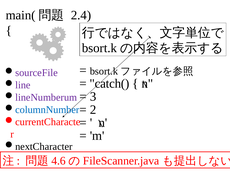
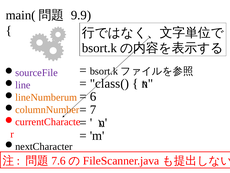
2.4: 2.4 -> 9.9 (81, 15)
catch(: catch( -> class( (109, 83)
3: 3 -> 6 (93, 96)
lineNumberum colour: purple -> orange (46, 97)
2: 2 -> 7 (93, 109)
columnNumber colour: blue -> orange (47, 109)
4.6: 4.6 -> 7.6 (59, 160)
